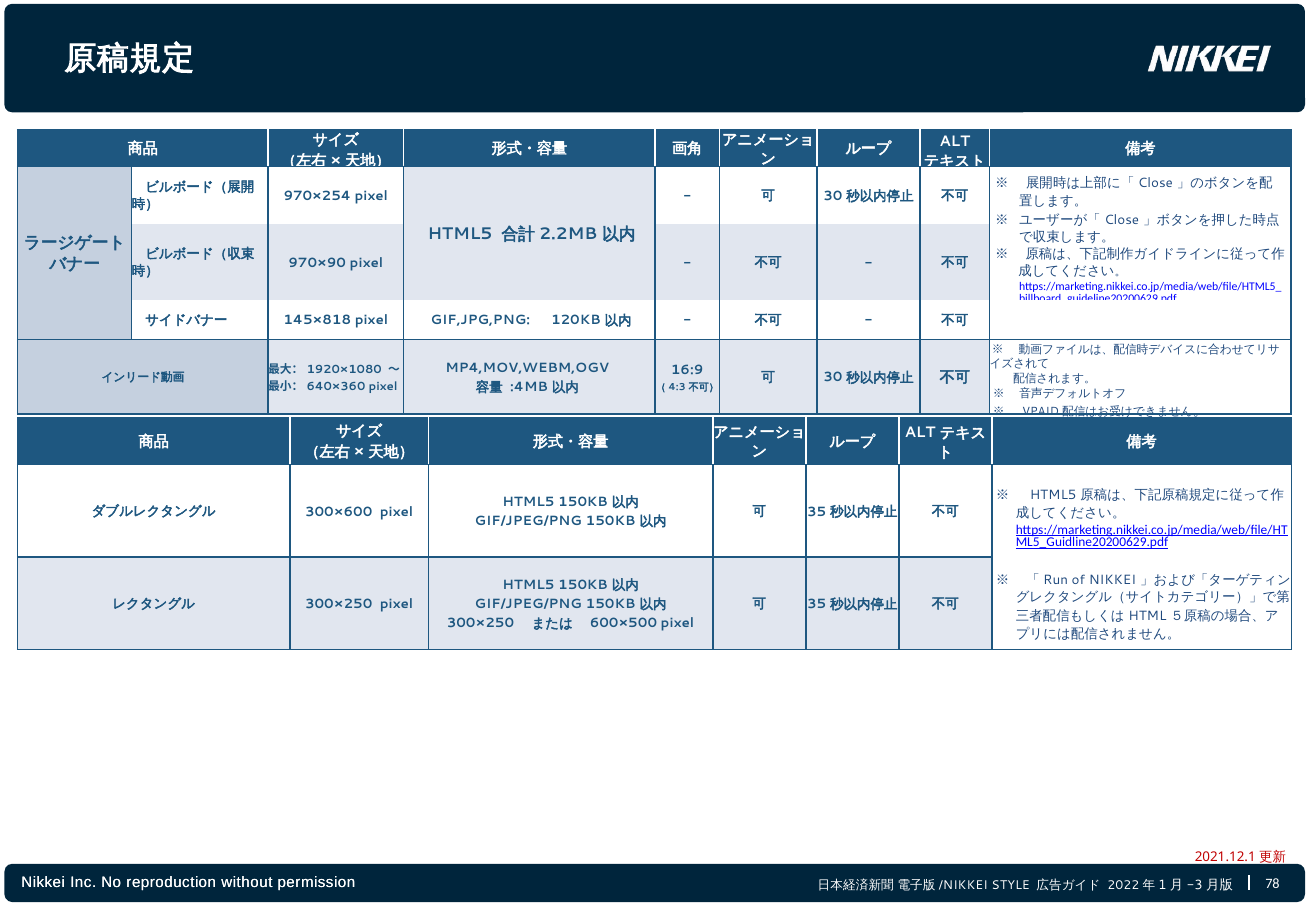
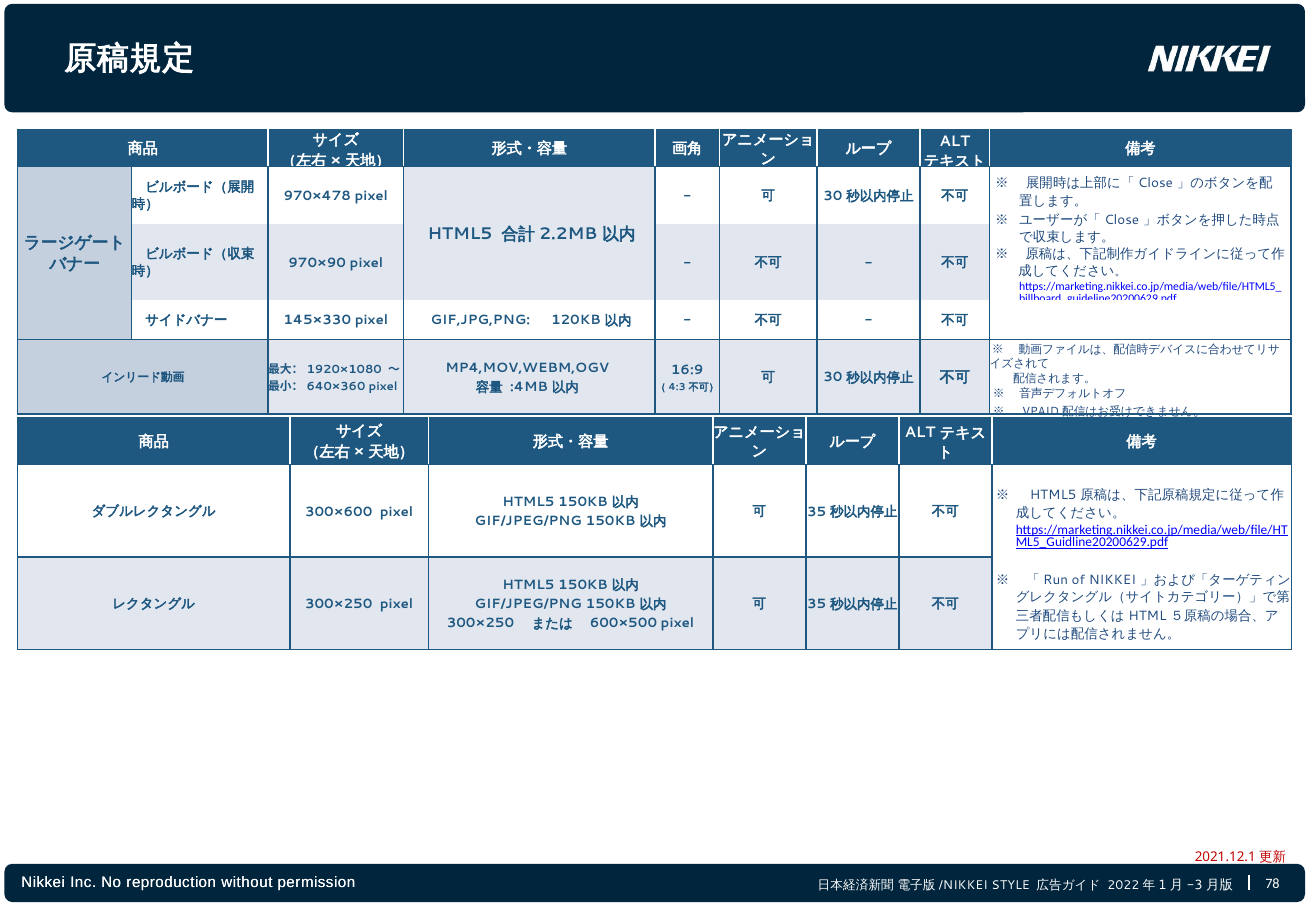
970×254: 970×254 -> 970×478 (317, 196)
145×818: 145×818 -> 145×330 (317, 321)
